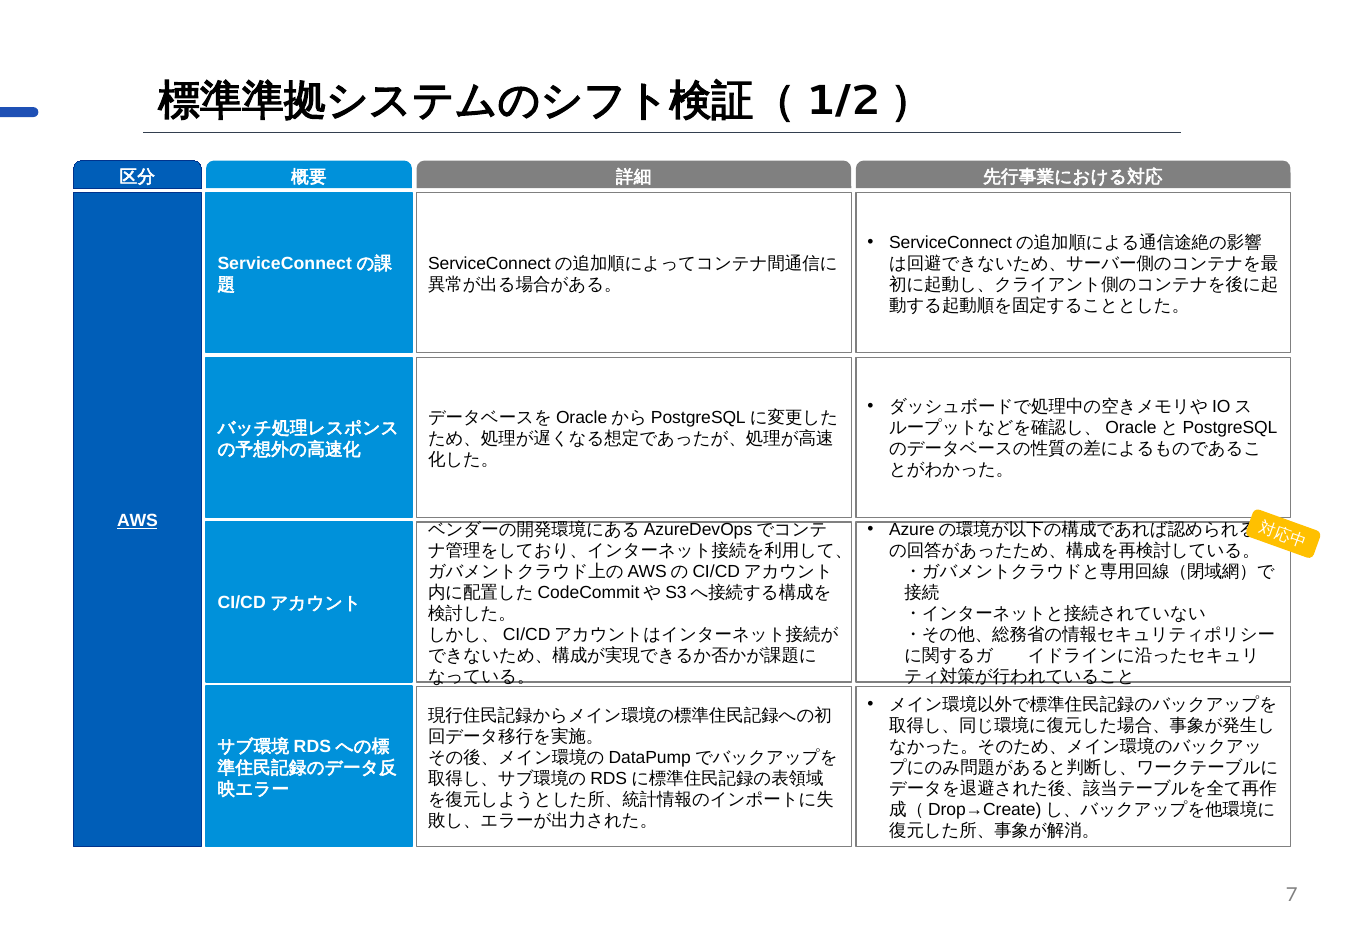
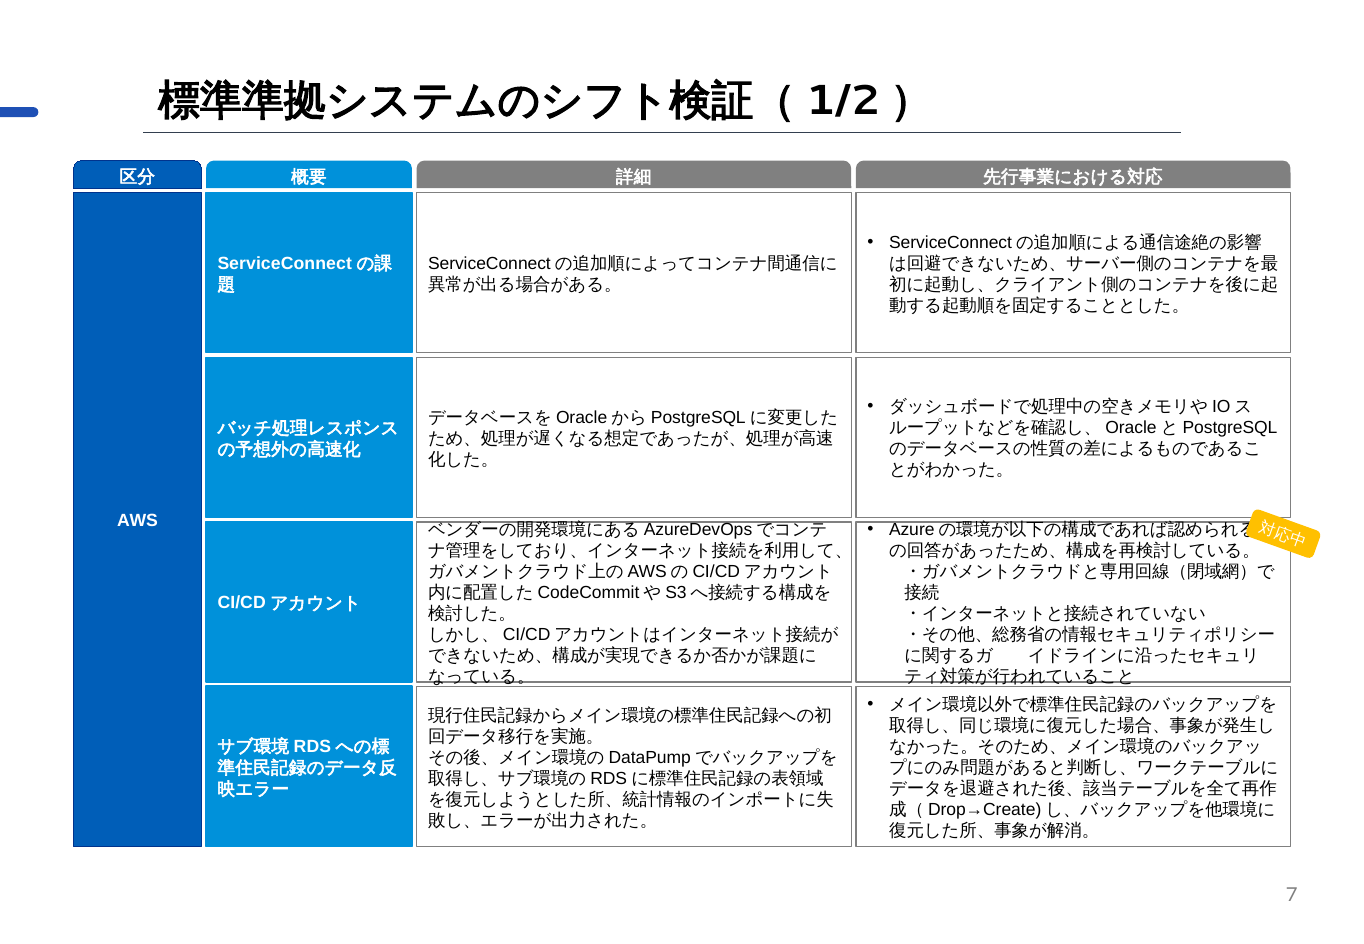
AWS underline: present -> none (137, 521)
